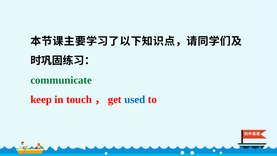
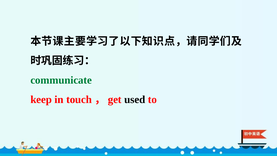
used colour: blue -> black (135, 99)
